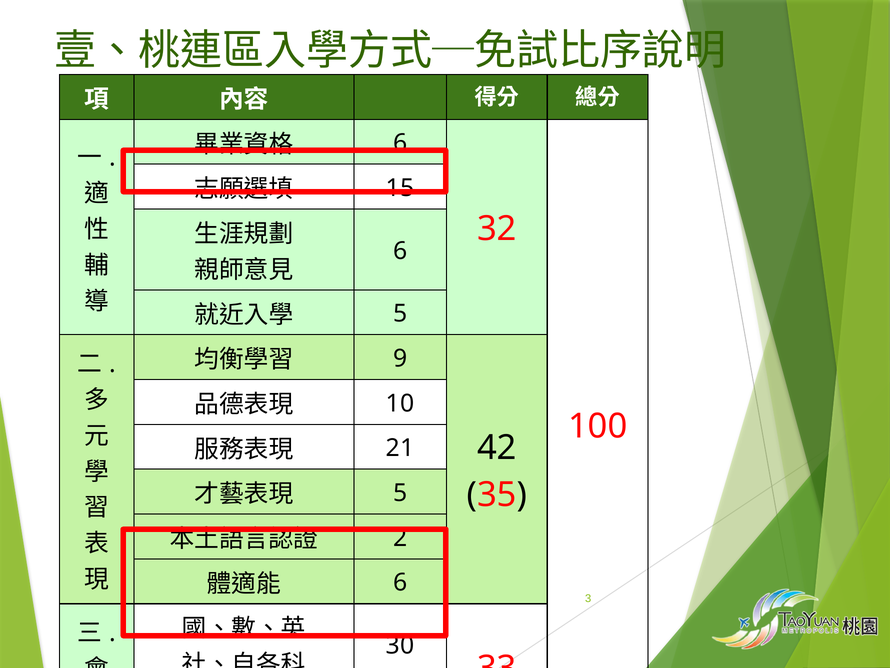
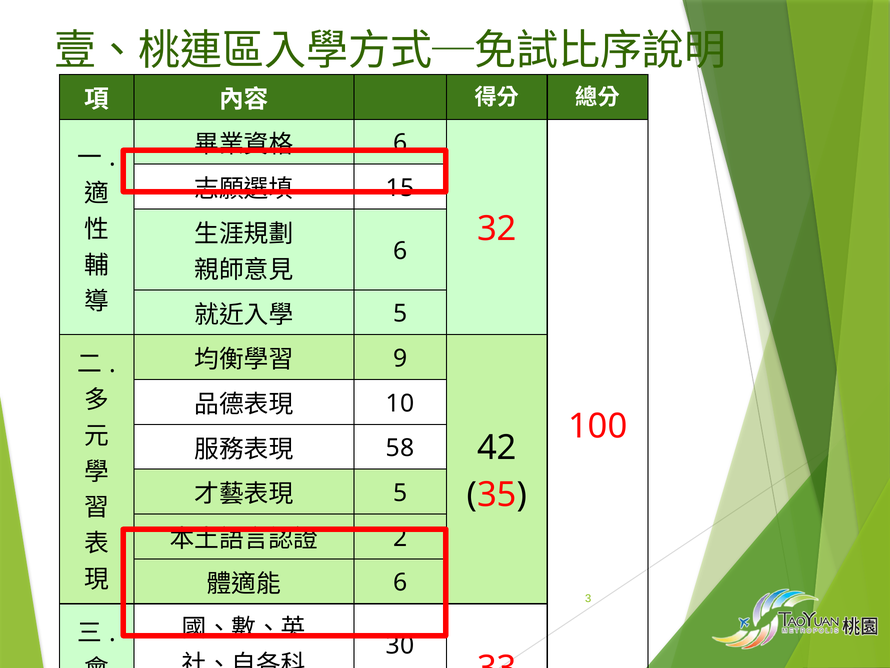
21: 21 -> 58 (400, 448)
